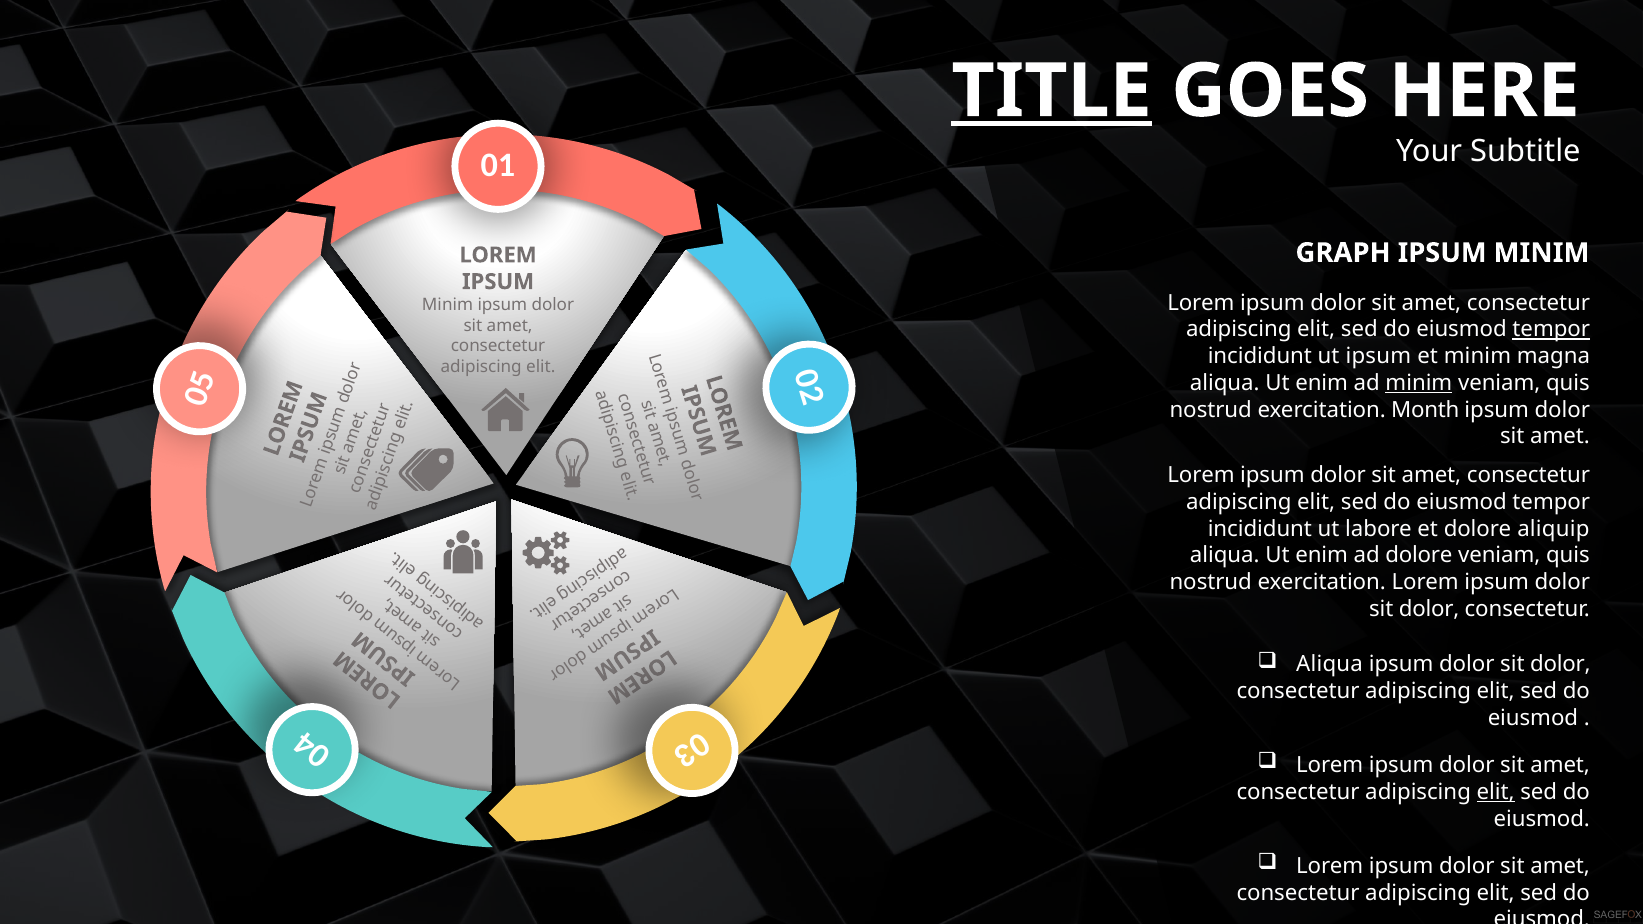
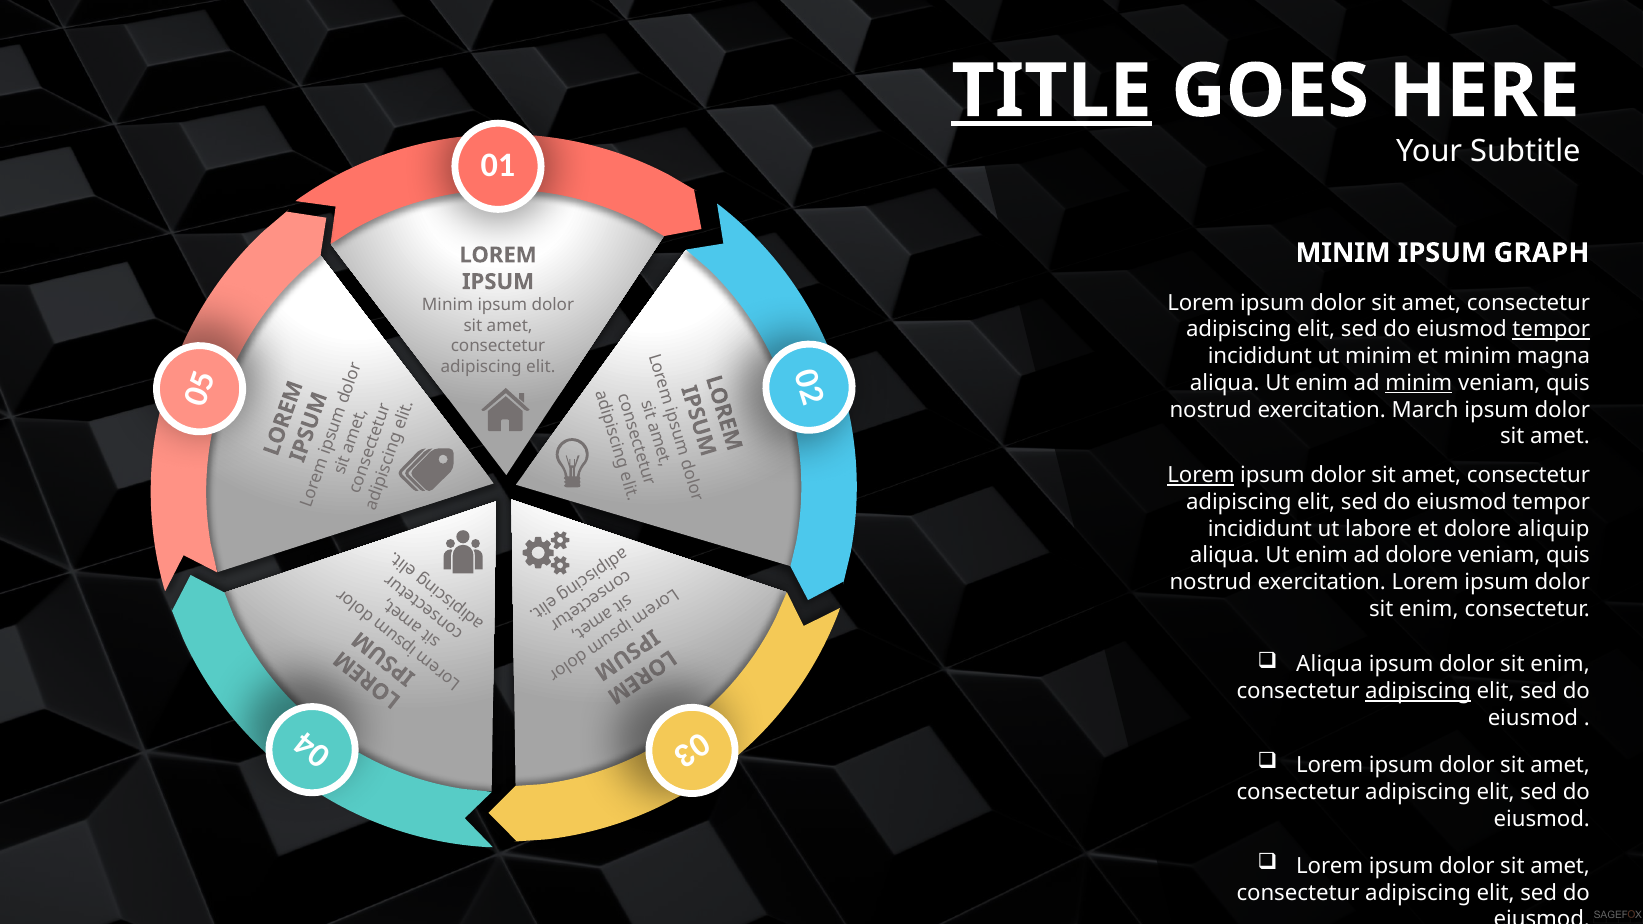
GRAPH: GRAPH -> MINIM (1343, 253)
MINIM: MINIM -> GRAPH (1541, 253)
ut ipsum: ipsum -> minim (1379, 356)
Month: Month -> March (1425, 410)
Lorem underline: none -> present (1201, 476)
dolor: dolor -> enim (1429, 609)
dolor: dolor -> enim (1560, 665)
adipiscing underline: none -> present (1418, 691)
elit underline: present -> none (1496, 792)
